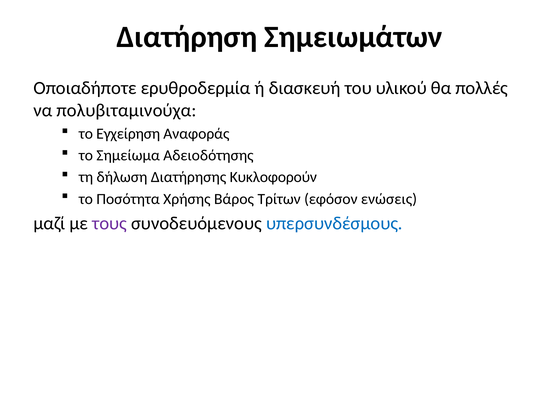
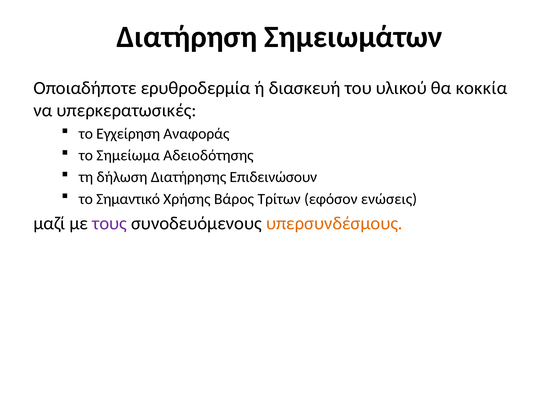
πολλές: πολλές -> κοκκία (482, 88)
πολυβιταμινούχα: πολυβιταμινούχα -> υπερκερατωσικές (127, 111)
Κυκλοφορούν: Κυκλοφορούν -> Επιδεινώσουν (273, 177)
Ποσότητα: Ποσότητα -> Σημαντικό (128, 199)
υπερσυνδέσμους colour: blue -> orange (334, 224)
